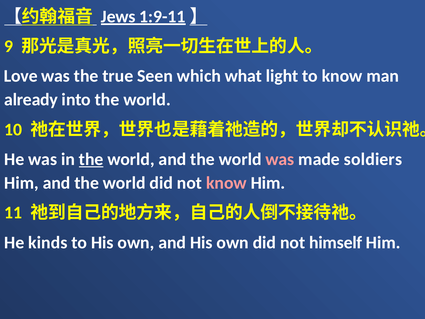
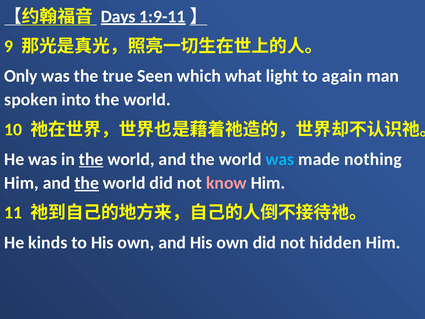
Jews: Jews -> Days (118, 17)
Love: Love -> Only (21, 76)
to know: know -> again (342, 76)
already: already -> spoken (31, 100)
was colour: pink -> light blue (280, 159)
soldiers: soldiers -> nothing (373, 159)
the underline: none -> present (87, 183)
himself: himself -> hidden (336, 242)
